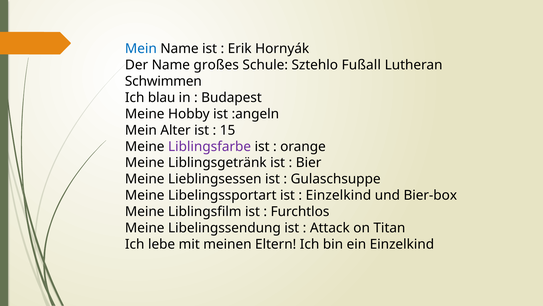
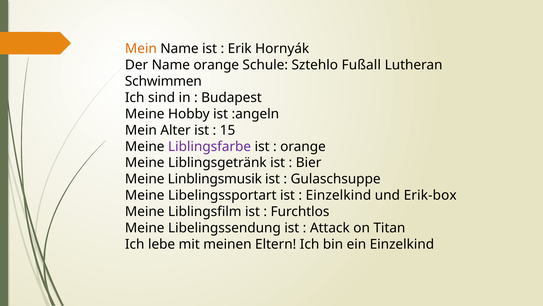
Mein colour: blue -> orange (141, 49)
Name großes: großes -> orange (216, 65)
blau: blau -> sind (162, 97)
Lieblingsessen: Lieblingsessen -> Linblingsmusik (215, 179)
Bier-box: Bier-box -> Erik-box (430, 195)
